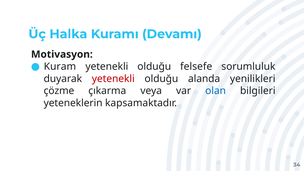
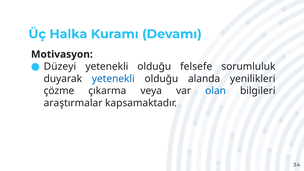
Kuram: Kuram -> Düzeyi (60, 67)
yetenekli colour: red -> blue (113, 79)
yeteneklerin: yeteneklerin -> araştırmalar (73, 103)
